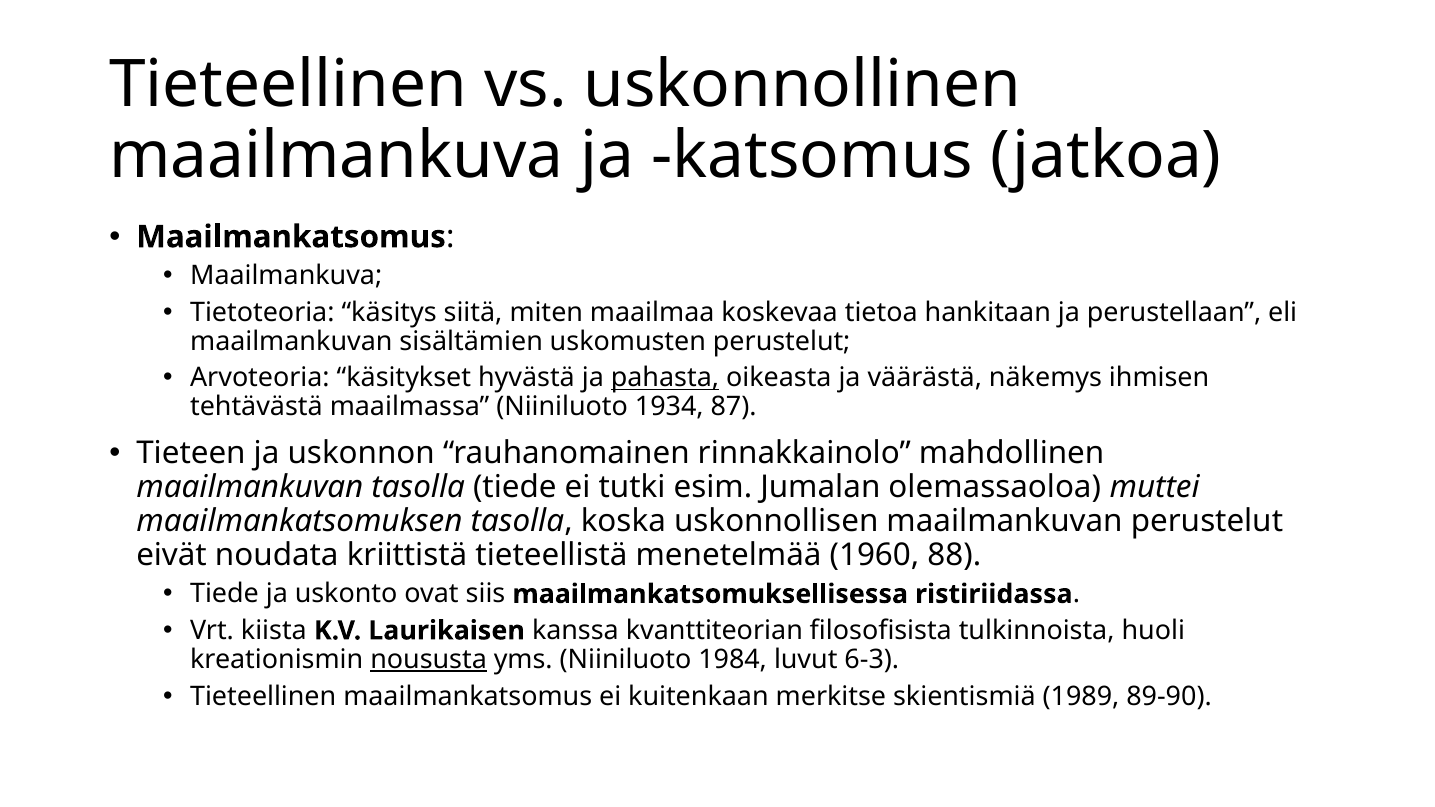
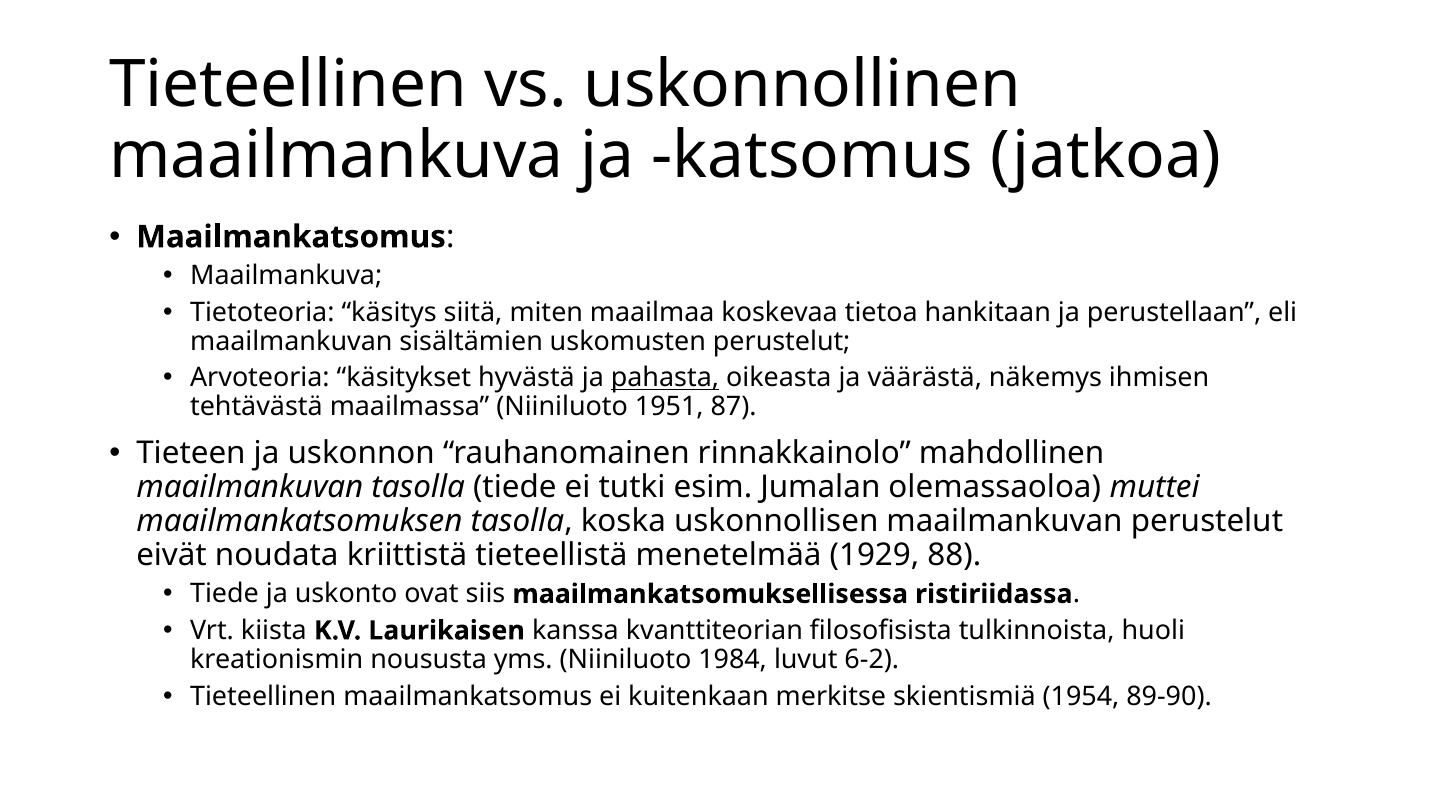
1934: 1934 -> 1951 (669, 407)
1960: 1960 -> 1929 (874, 555)
noususta underline: present -> none (429, 660)
6-3: 6-3 -> 6-2 (872, 660)
1989: 1989 -> 1954 (1081, 696)
